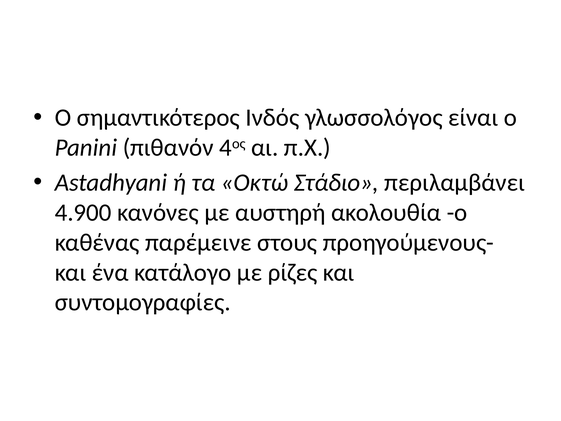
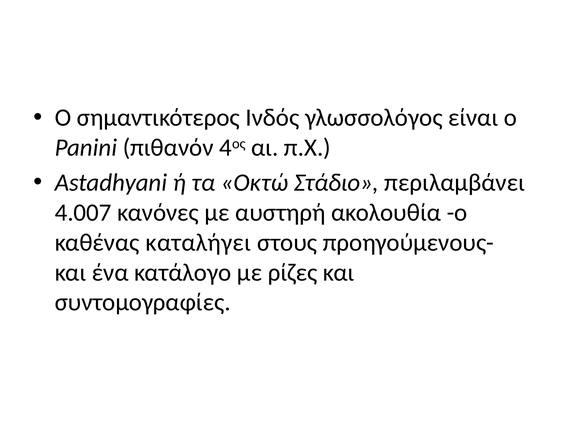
4.900: 4.900 -> 4.007 (83, 212)
παρέμεινε: παρέμεινε -> καταλήγει (198, 242)
